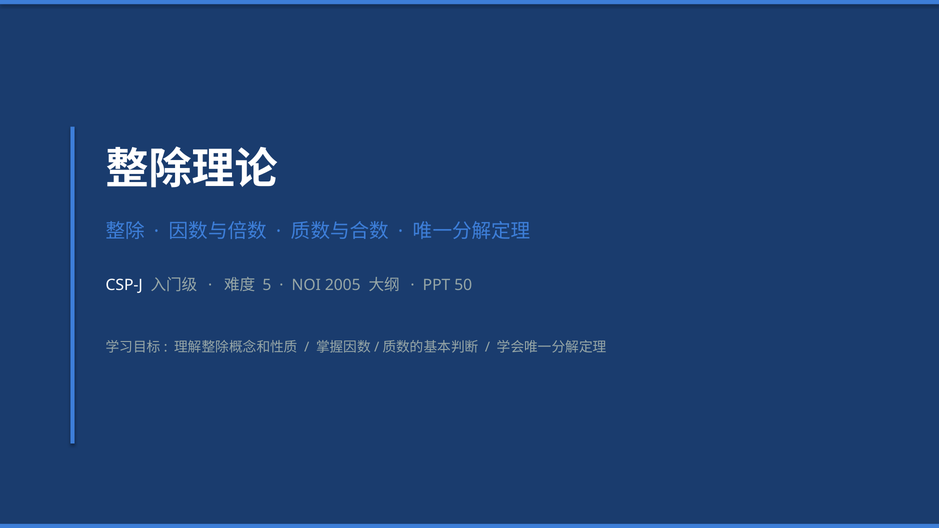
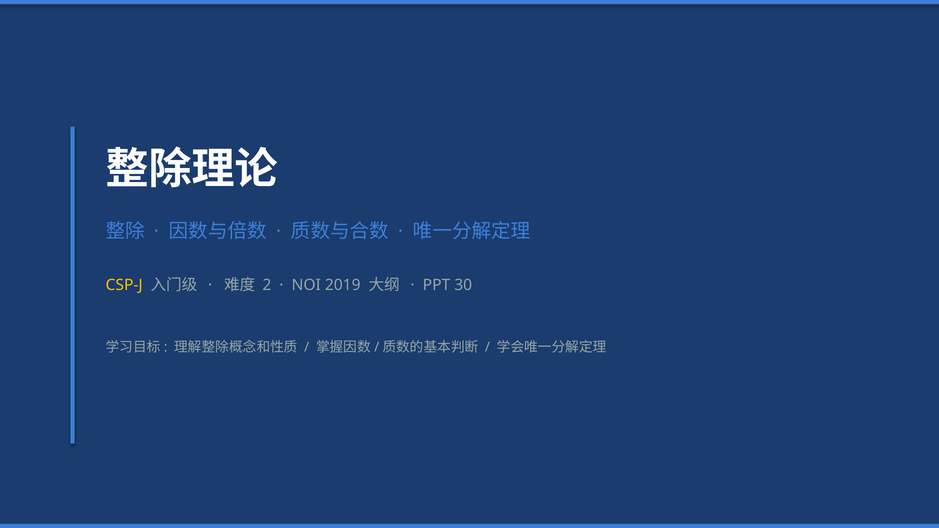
CSP-J colour: white -> yellow (124, 285)
5: 5 -> 2 (267, 285)
2005: 2005 -> 2019 (343, 285)
50: 50 -> 30 (463, 285)
